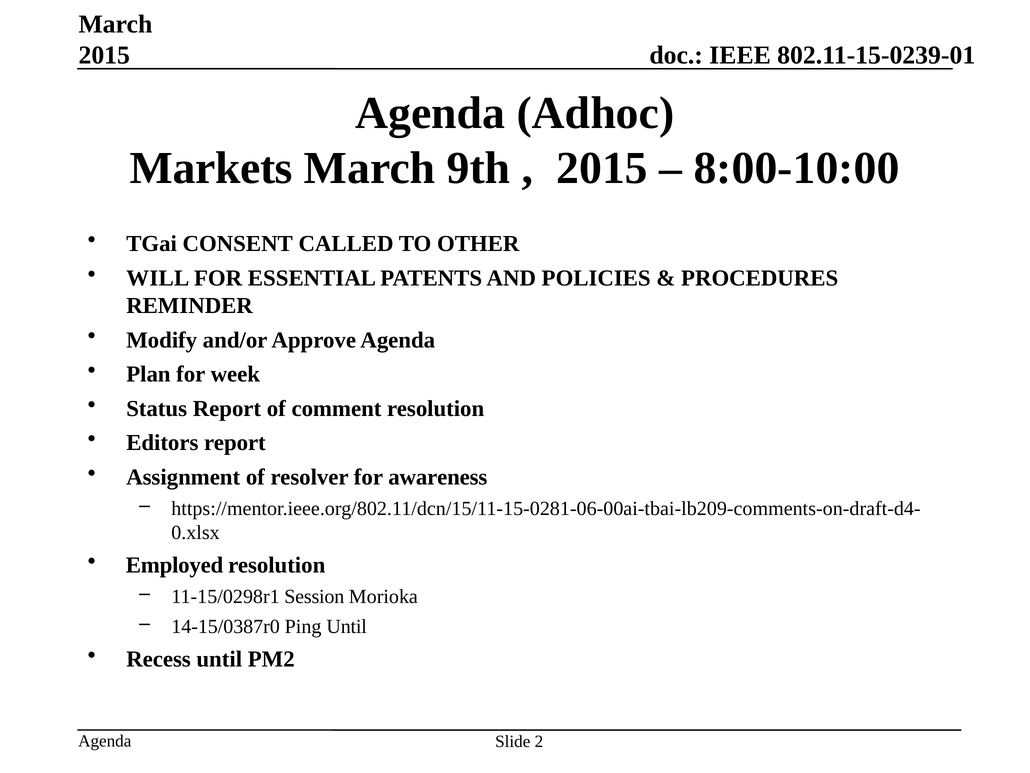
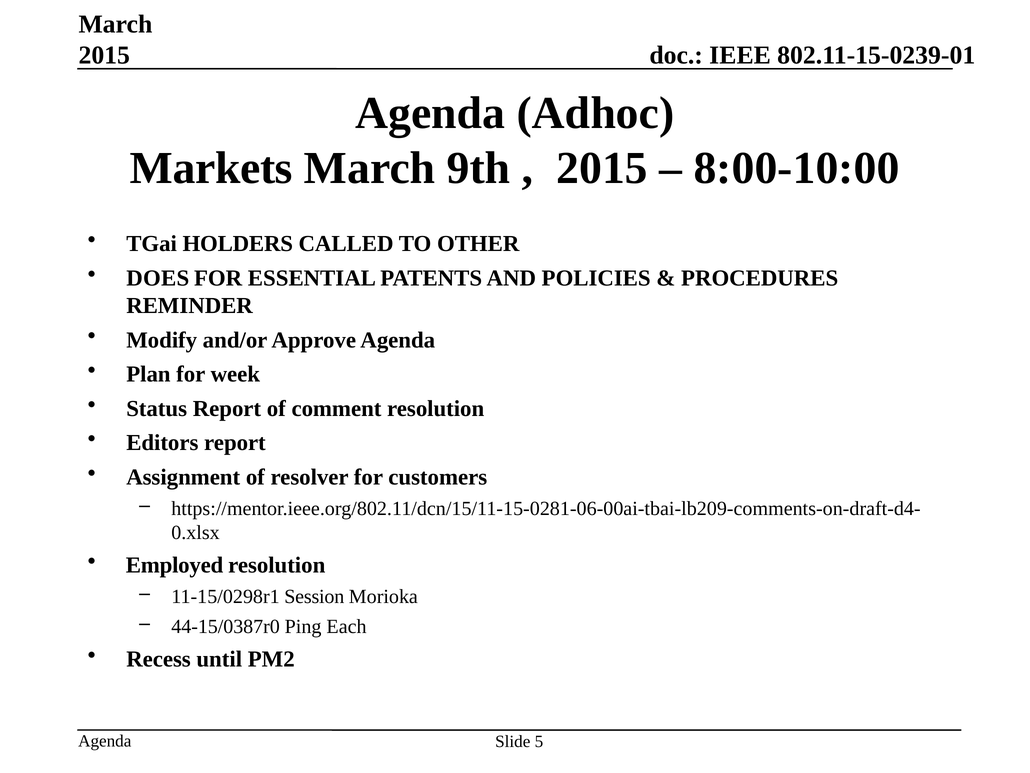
CONSENT: CONSENT -> HOLDERS (238, 244)
WILL: WILL -> DOES (158, 278)
awareness: awareness -> customers (438, 477)
14-15/0387r0: 14-15/0387r0 -> 44-15/0387r0 (226, 626)
Ping Until: Until -> Each (347, 626)
2: 2 -> 5 (539, 741)
